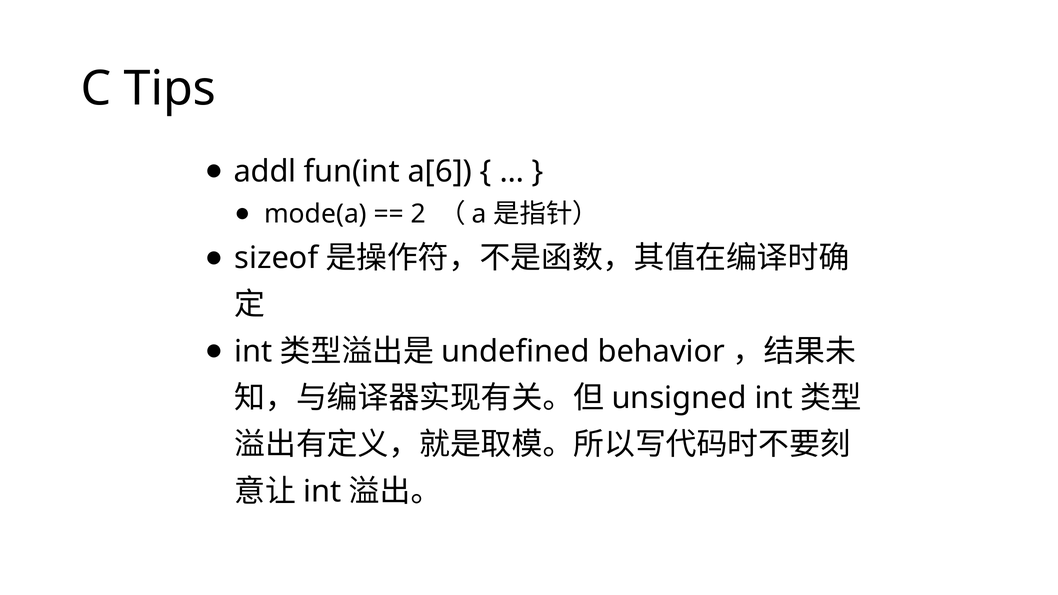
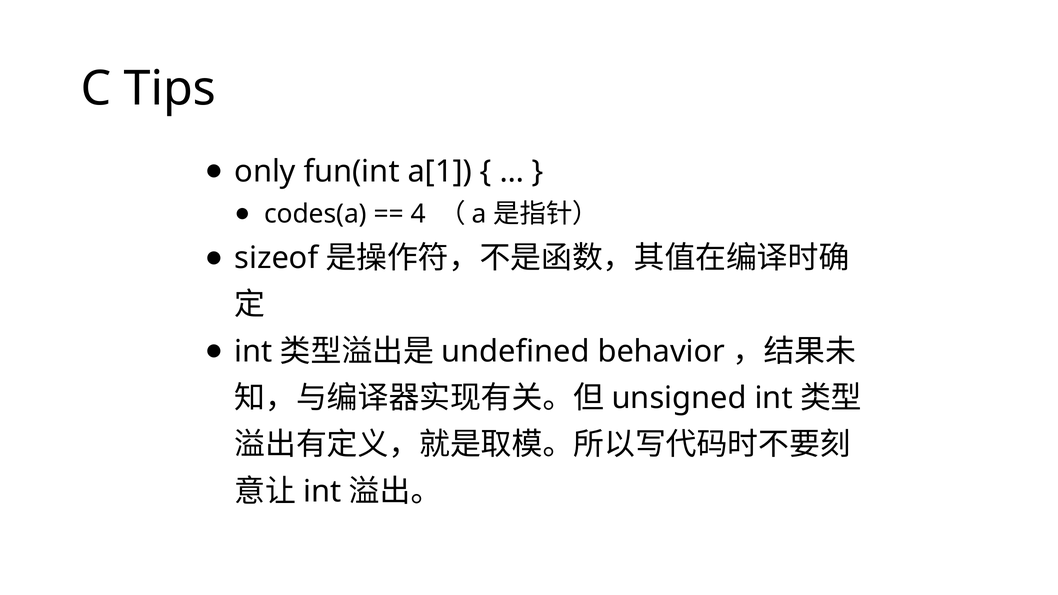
addl: addl -> only (265, 172)
a[6: a[6 -> a[1 (440, 172)
mode(a: mode(a -> codes(a (316, 214)
2: 2 -> 4 (418, 214)
